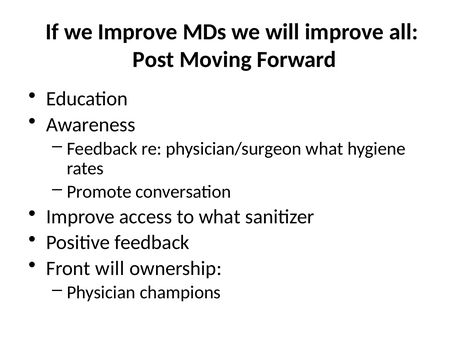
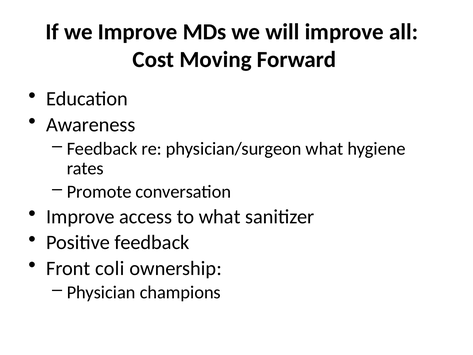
Post: Post -> Cost (153, 60)
Front will: will -> coli (110, 268)
